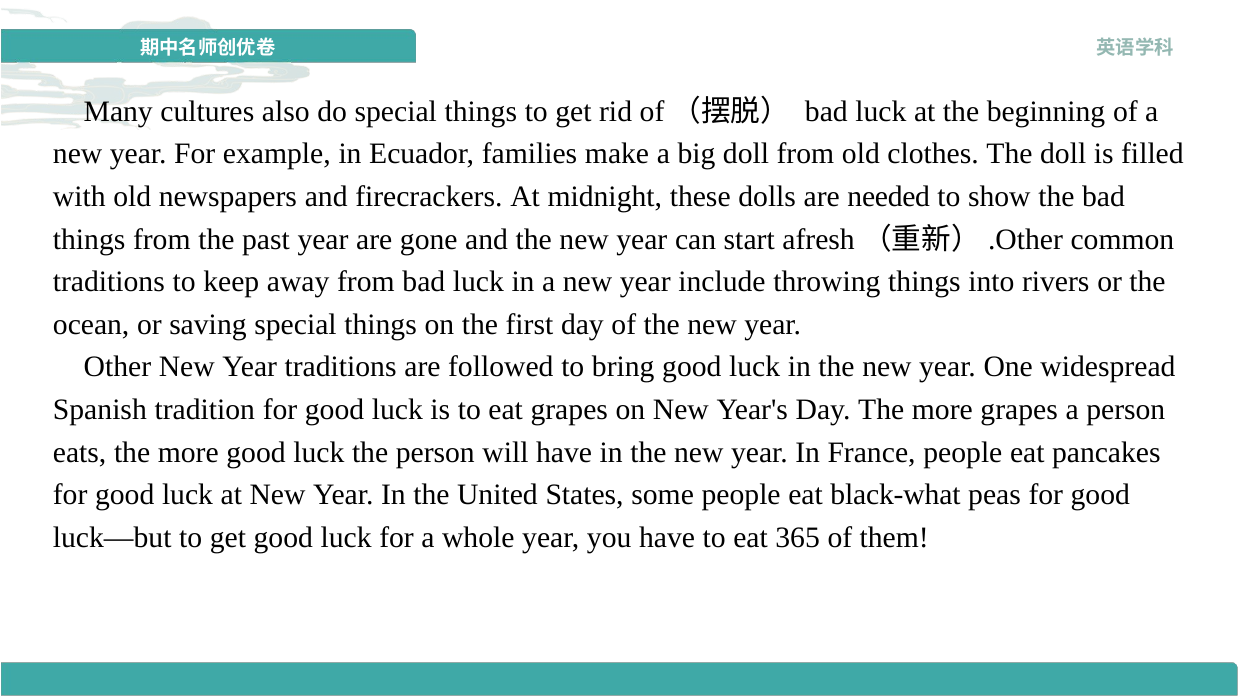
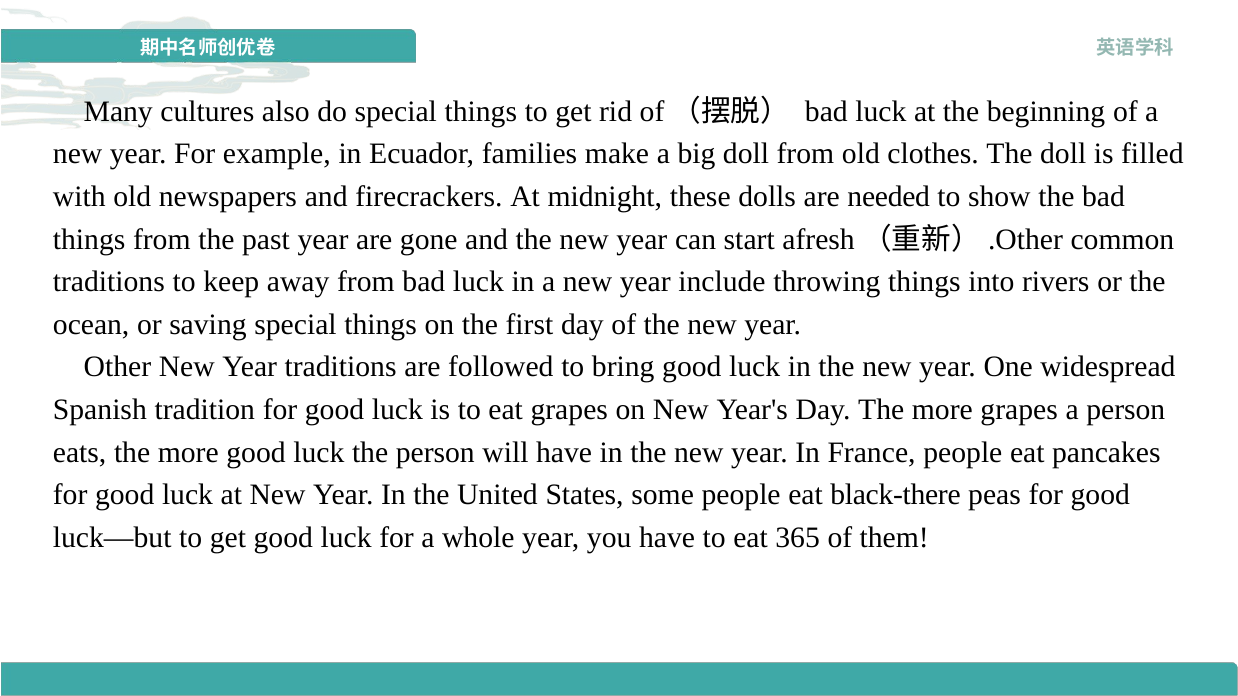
black-what: black-what -> black-there (896, 495)
